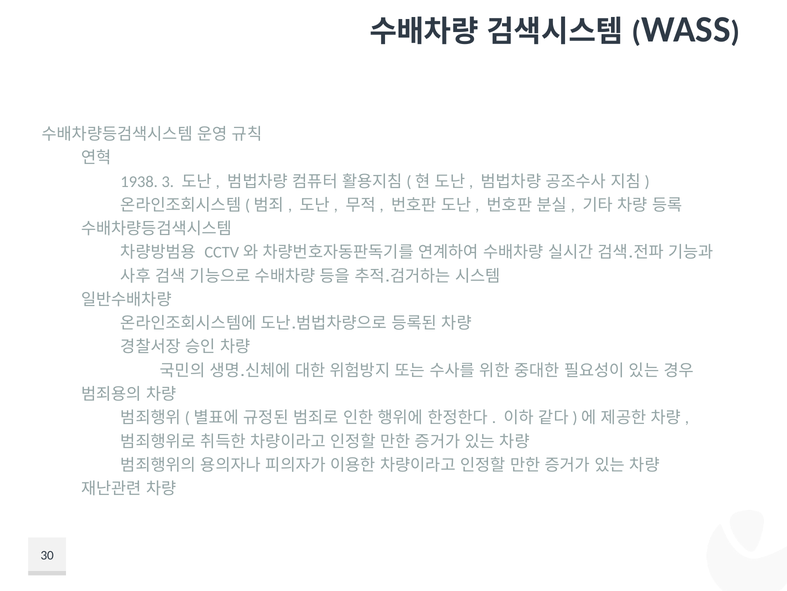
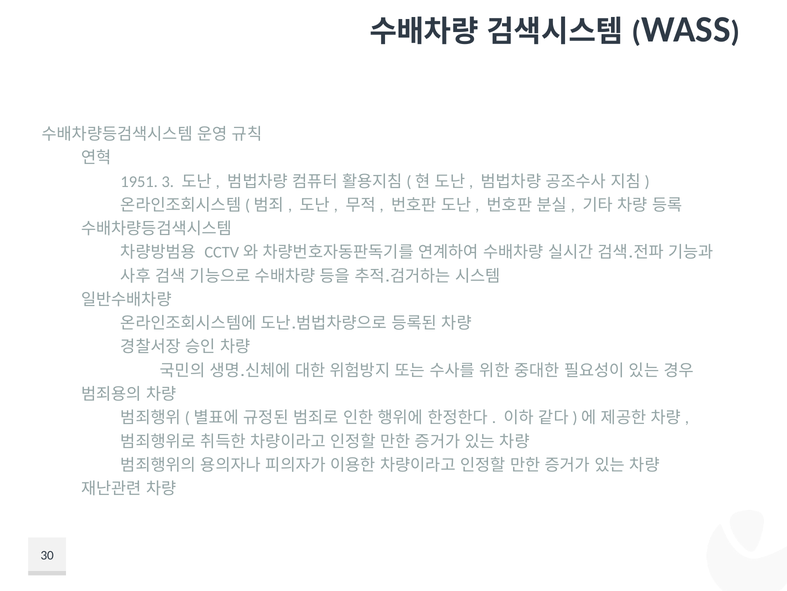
1938: 1938 -> 1951 (139, 181)
